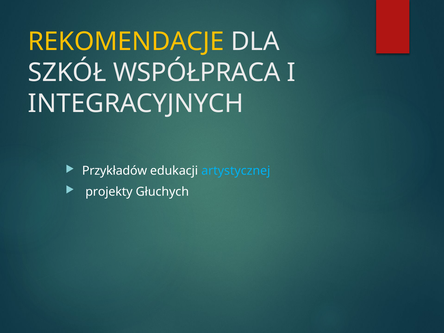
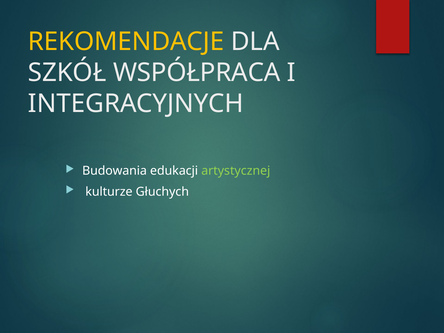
Przykładów: Przykładów -> Budowania (115, 171)
artystycznej colour: light blue -> light green (236, 171)
projekty: projekty -> kulturze (109, 192)
